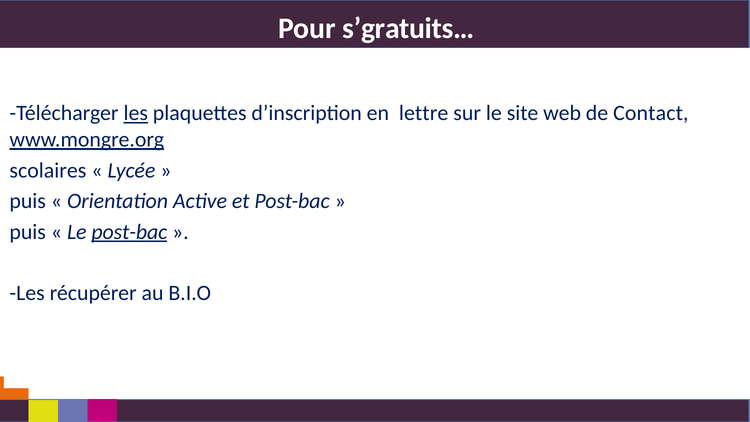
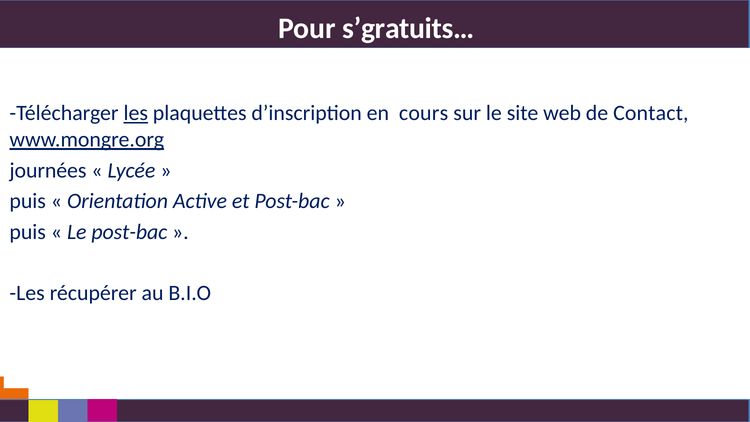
lettre: lettre -> cours (424, 113)
scolaires: scolaires -> journées (48, 171)
post-bac underline: present -> none (129, 232)
